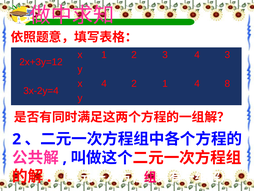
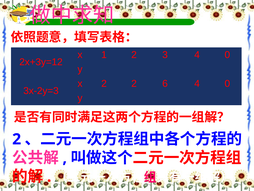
3 4 3: 3 -> 0 (227, 55)
x 4: 4 -> 2 (104, 83)
2 1: 1 -> 6 (165, 83)
8: 8 -> 0 (227, 83)
3x-2y=4: 3x-2y=4 -> 3x-2y=3 (41, 91)
